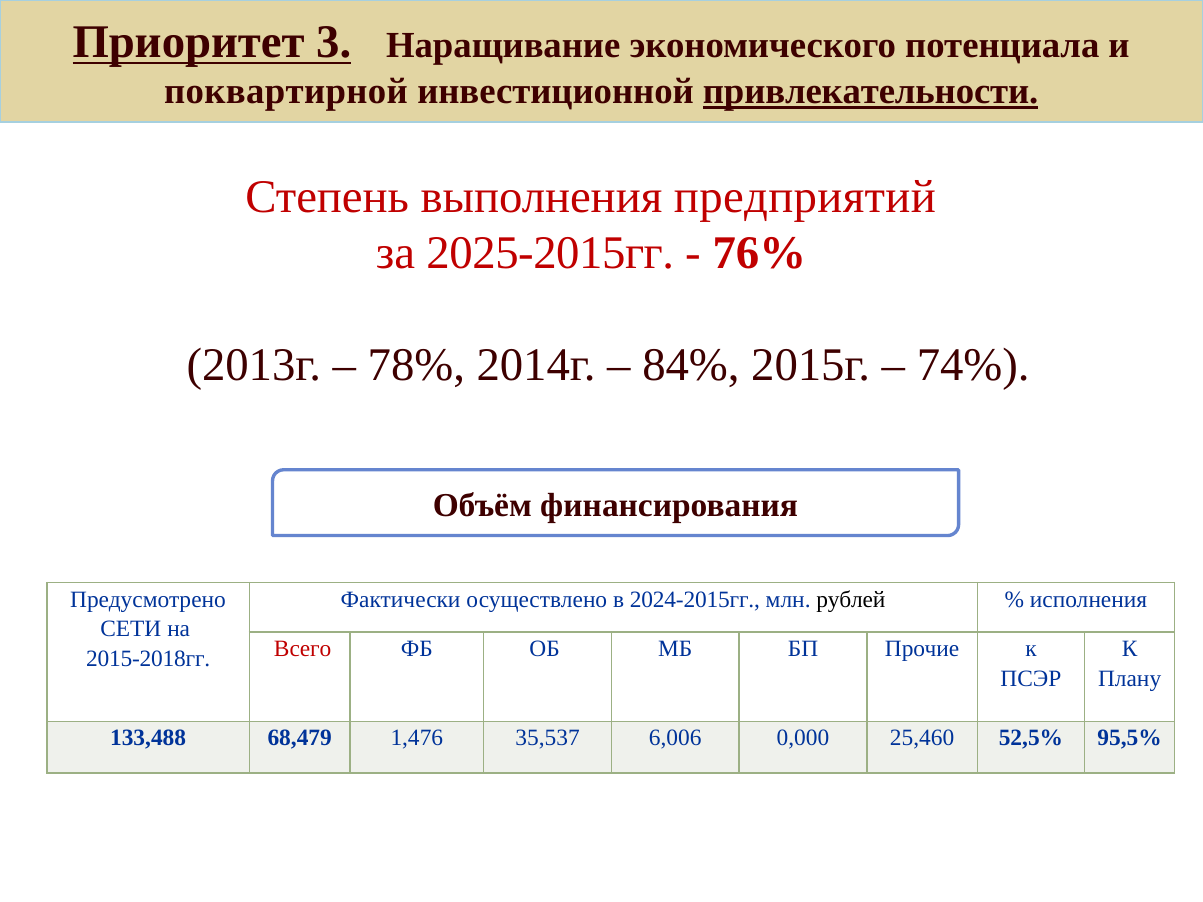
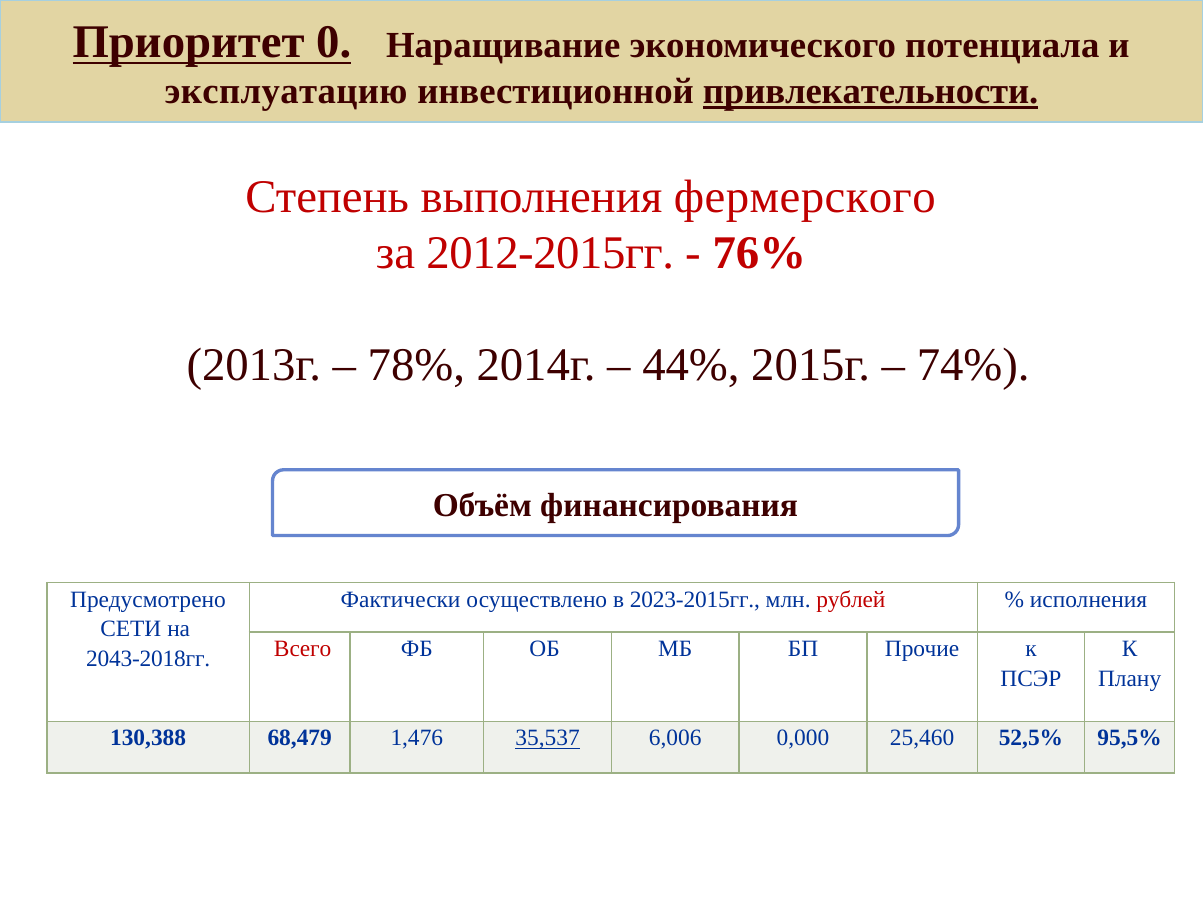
3: 3 -> 0 (334, 42)
поквартирной: поквартирной -> эксплуатацию (286, 92)
предприятий: предприятий -> фермерского (805, 197)
2025-2015гг: 2025-2015гг -> 2012-2015гг (550, 253)
84%: 84% -> 44% (691, 365)
2024-2015гг: 2024-2015гг -> 2023-2015гг (695, 600)
рублей colour: black -> red (851, 600)
2015-2018гг: 2015-2018гг -> 2043-2018гг (148, 659)
133,488: 133,488 -> 130,388 (148, 738)
35,537 underline: none -> present (548, 738)
